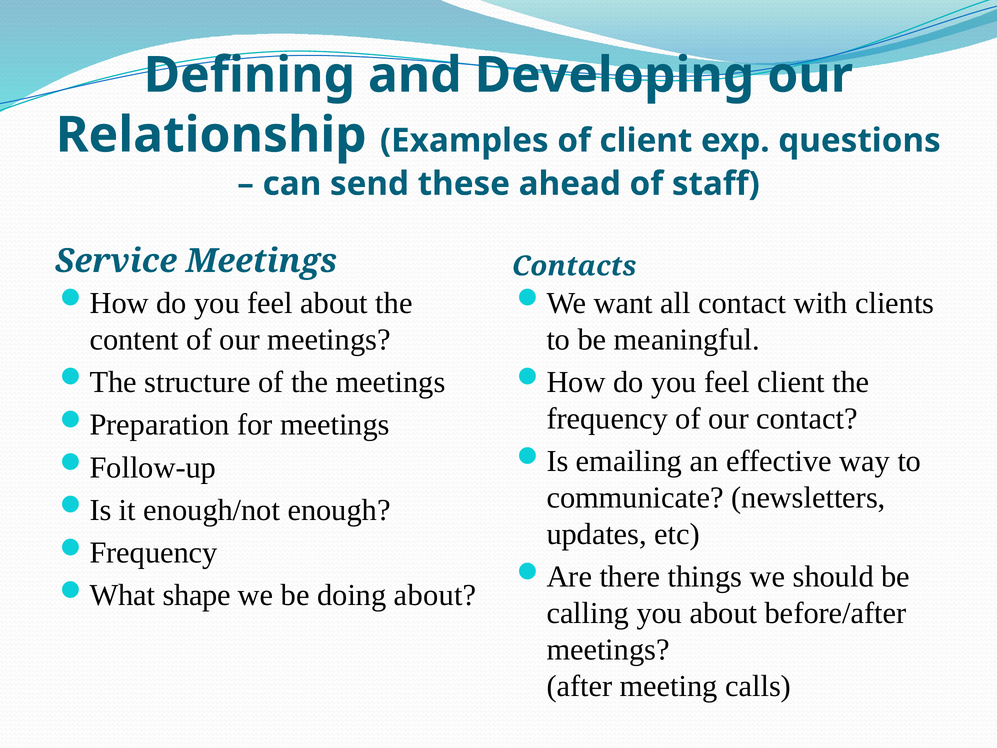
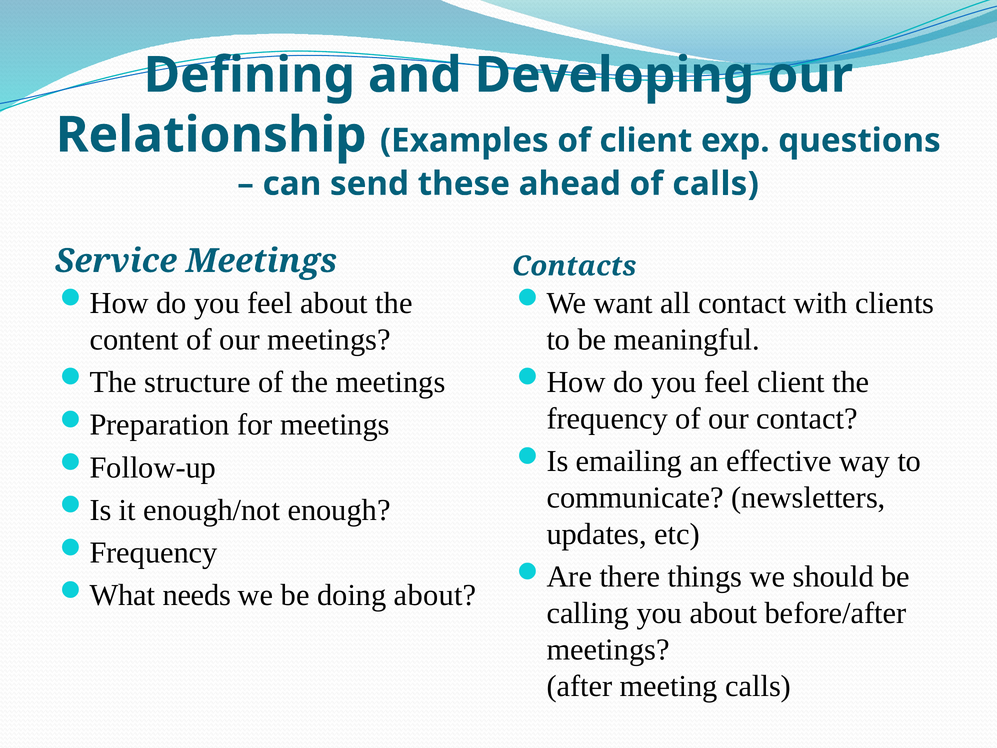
of staff: staff -> calls (716, 184)
shape: shape -> needs (197, 595)
